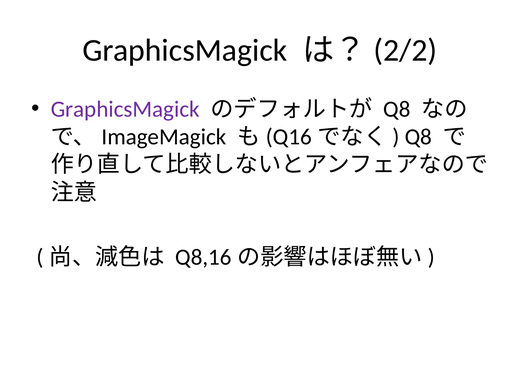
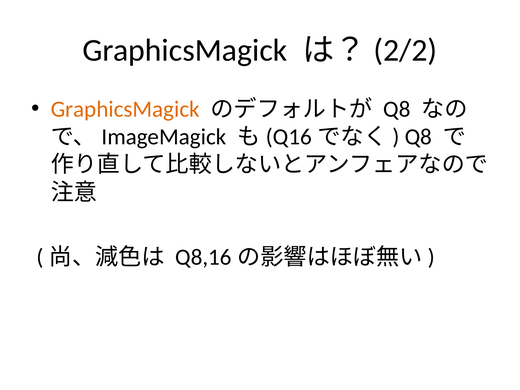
GraphicsMagick colour: purple -> orange (125, 109)
